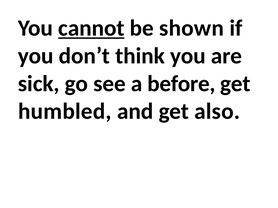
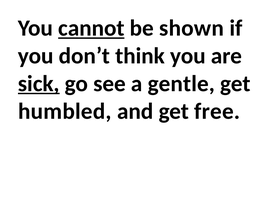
sick underline: none -> present (39, 84)
before: before -> gentle (181, 84)
also: also -> free (217, 112)
